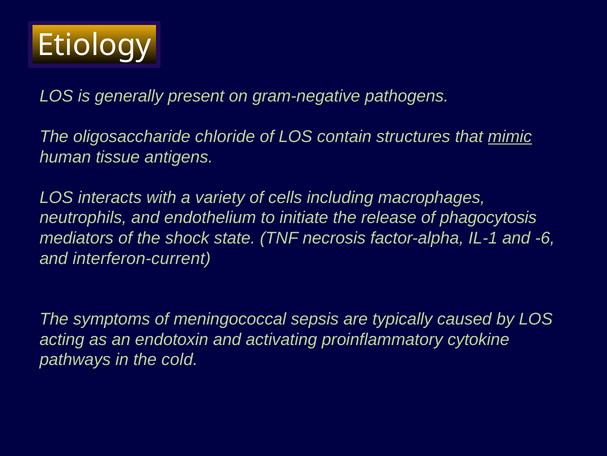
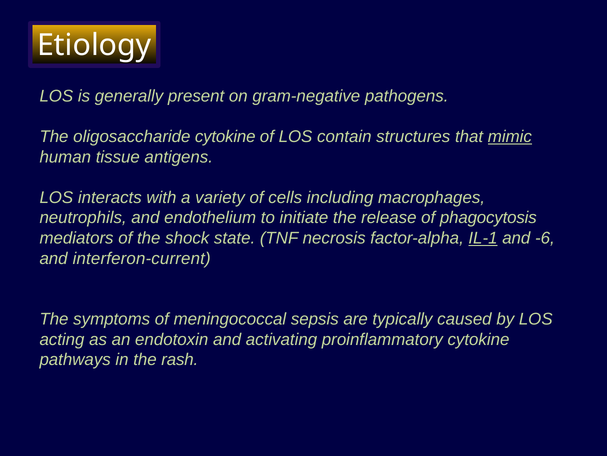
oligosaccharide chloride: chloride -> cytokine (225, 137)
IL-1 underline: none -> present (483, 238)
cold: cold -> rash (180, 359)
